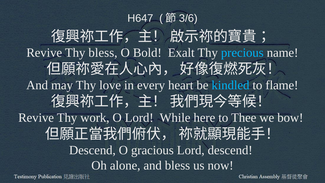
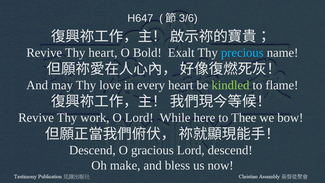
Thy bless: bless -> heart (103, 53)
kindled colour: light blue -> light green (230, 85)
alone: alone -> make (125, 165)
